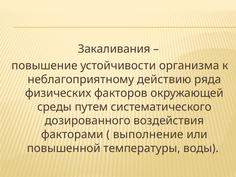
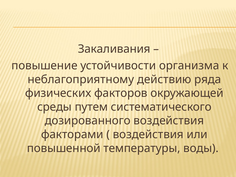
выполнение: выполнение -> воздействия (148, 134)
